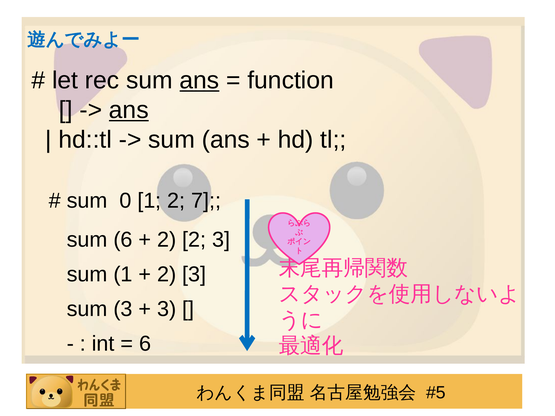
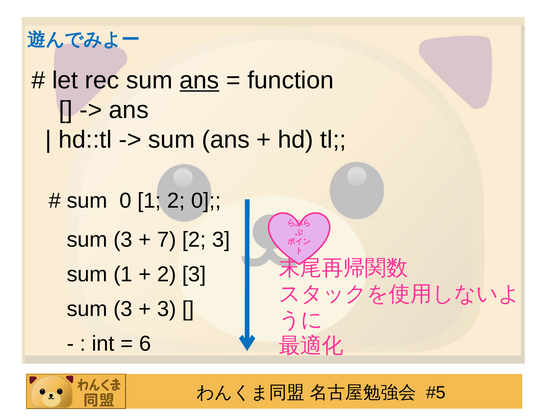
ans underline: present -> none (129, 110)
2 7: 7 -> 0 (206, 201)
6: 6 -> 3 (123, 240)
2: 2 -> 7 (167, 240)
